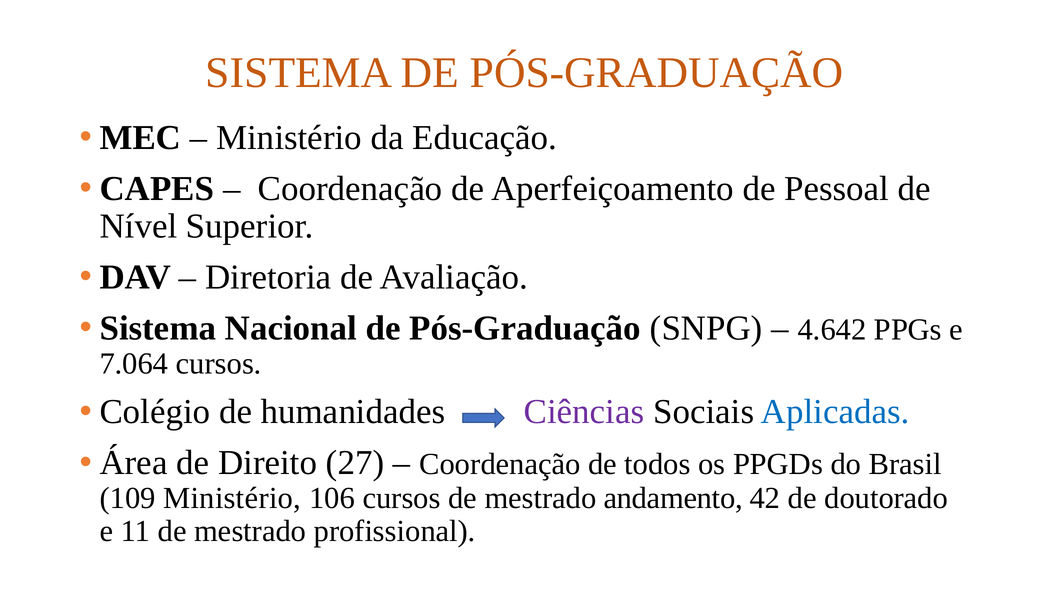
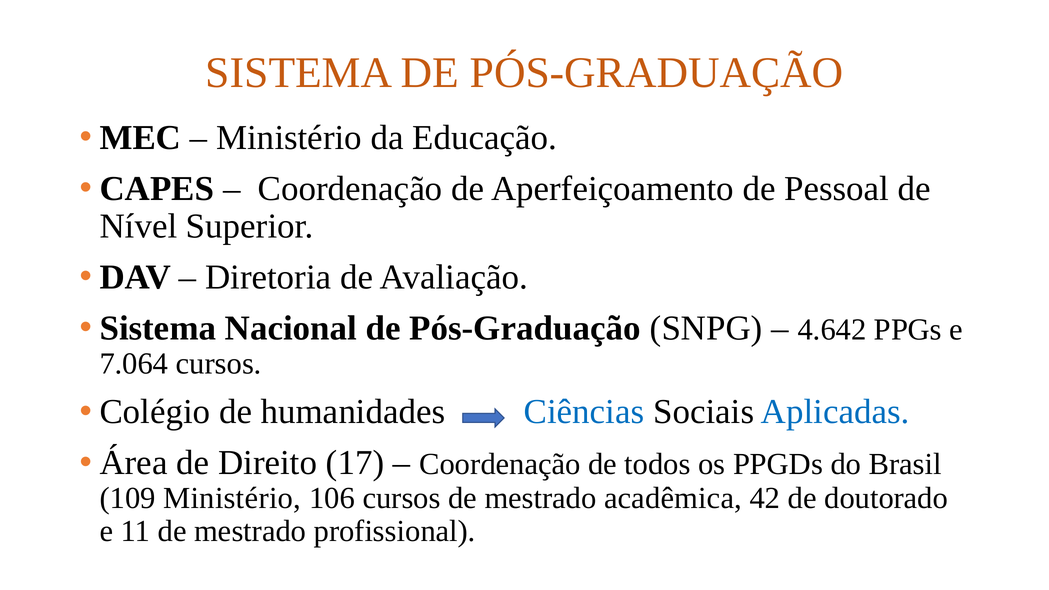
Ciências colour: purple -> blue (584, 412)
27: 27 -> 17 (355, 463)
andamento: andamento -> acadêmica (673, 498)
